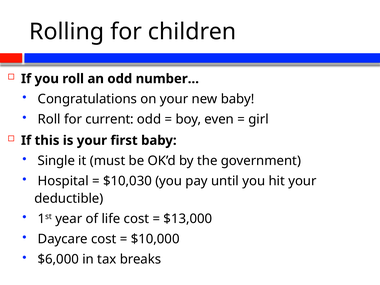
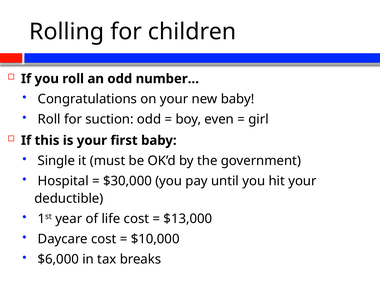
current: current -> suction (110, 119)
$10,030: $10,030 -> $30,000 (127, 181)
